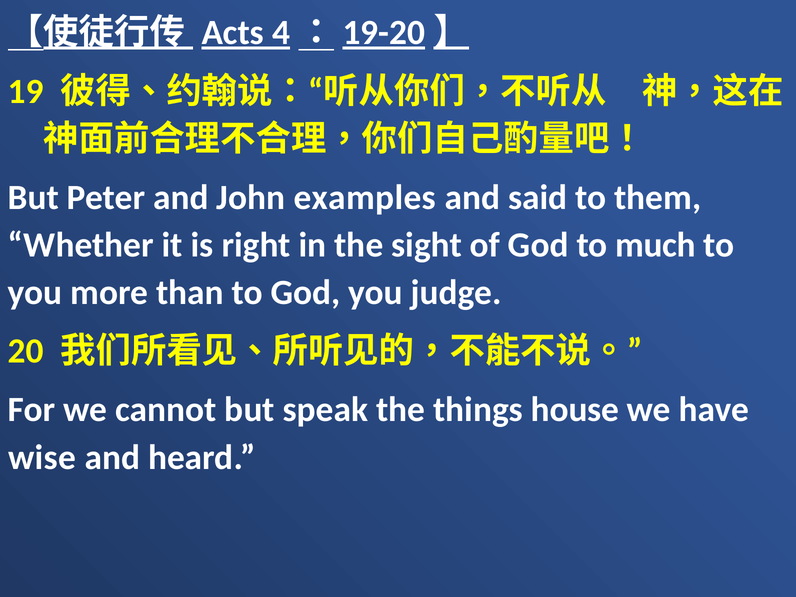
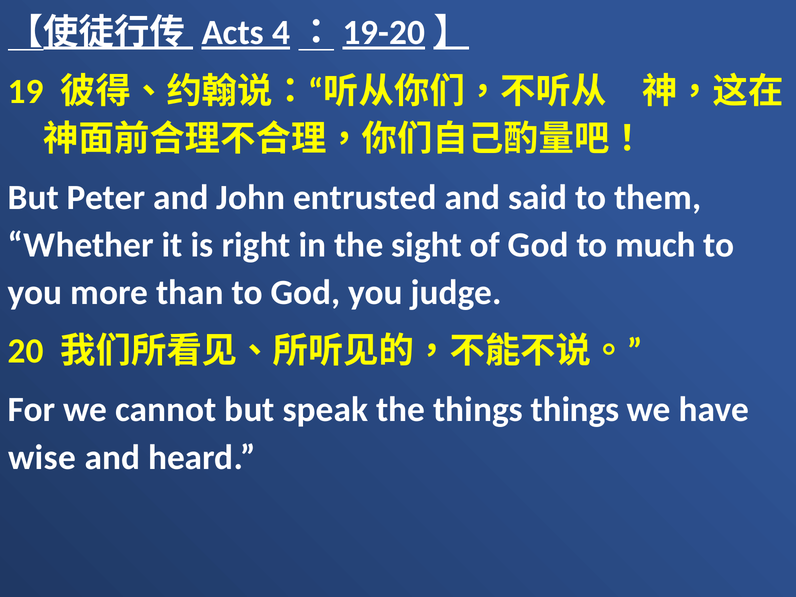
examples: examples -> entrusted (365, 198)
things house: house -> things (575, 410)
